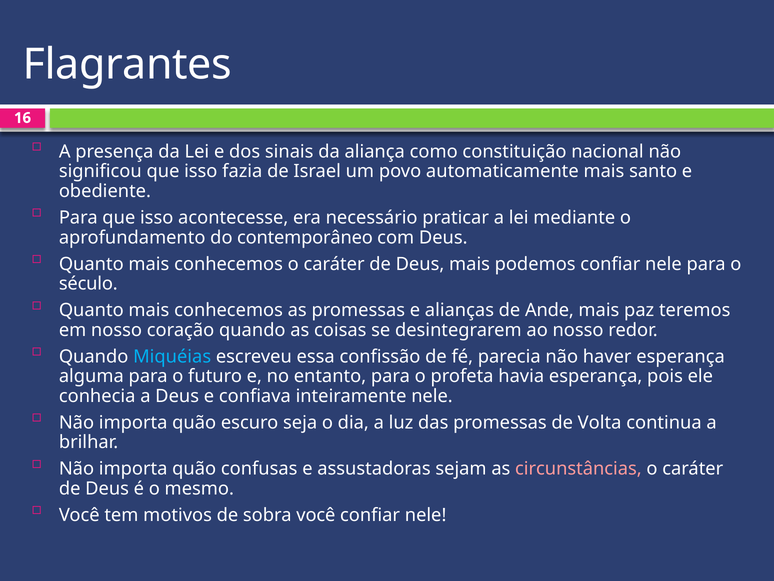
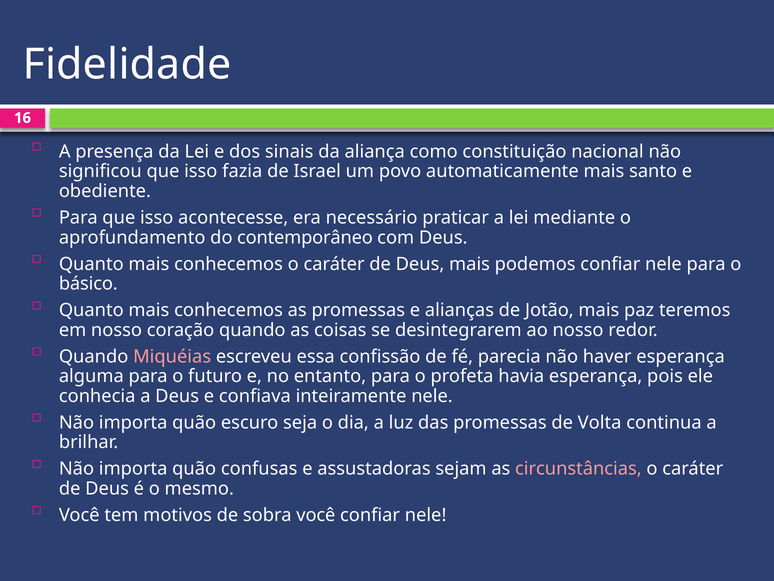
Flagrantes: Flagrantes -> Fidelidade (127, 64)
século: século -> básico (88, 284)
Ande: Ande -> Jotão (549, 310)
Miquéias colour: light blue -> pink (172, 356)
